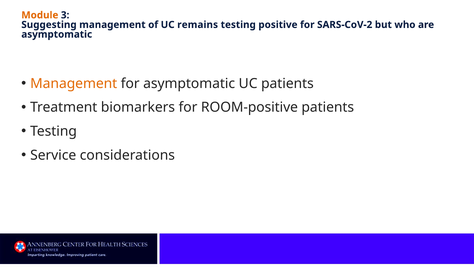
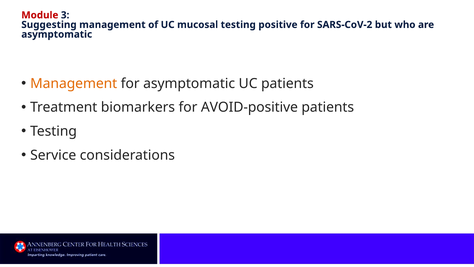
Module colour: orange -> red (40, 15)
remains: remains -> mucosal (198, 25)
ROOM-positive: ROOM-positive -> AVOID-positive (249, 107)
